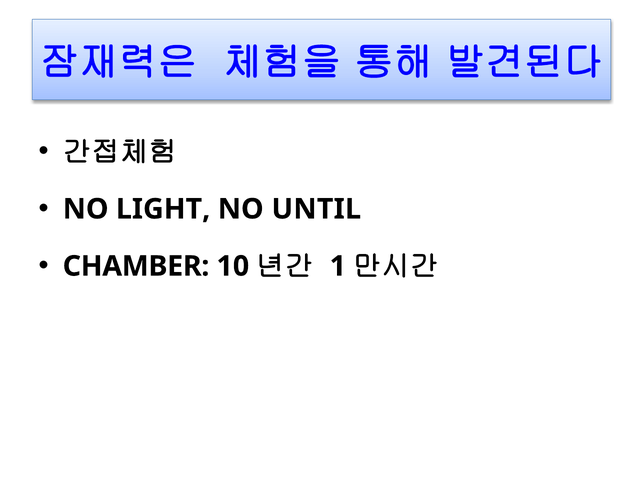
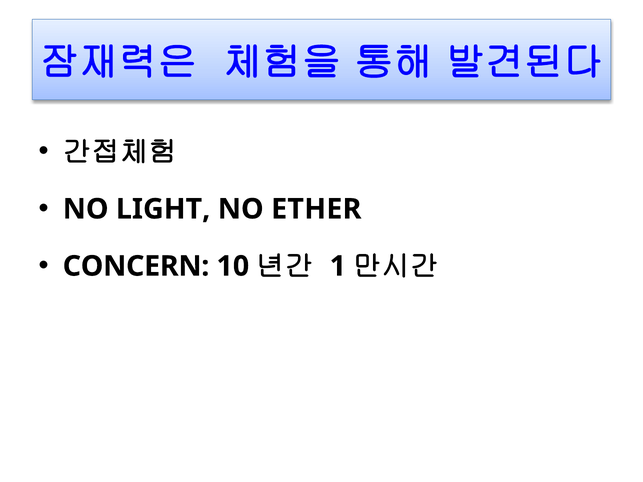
UNTIL: UNTIL -> ETHER (316, 209)
CHAMBER: CHAMBER -> CONCERN (136, 266)
